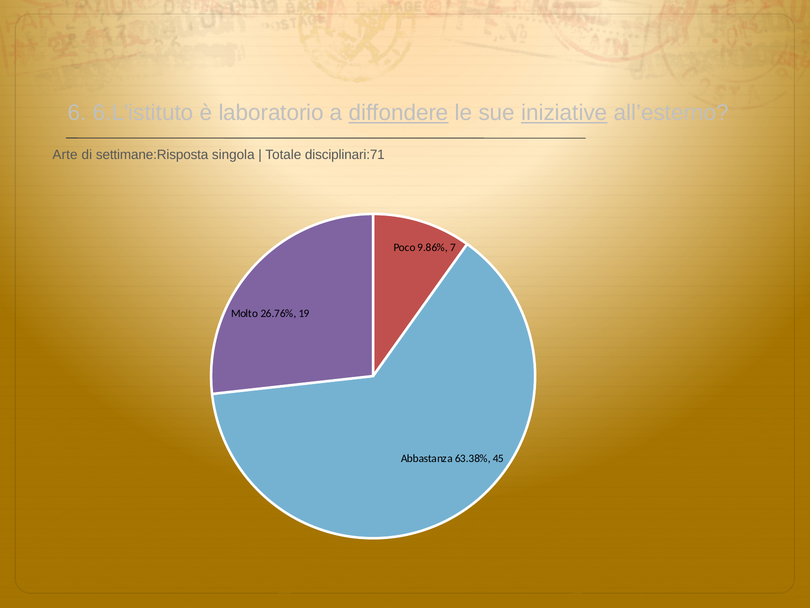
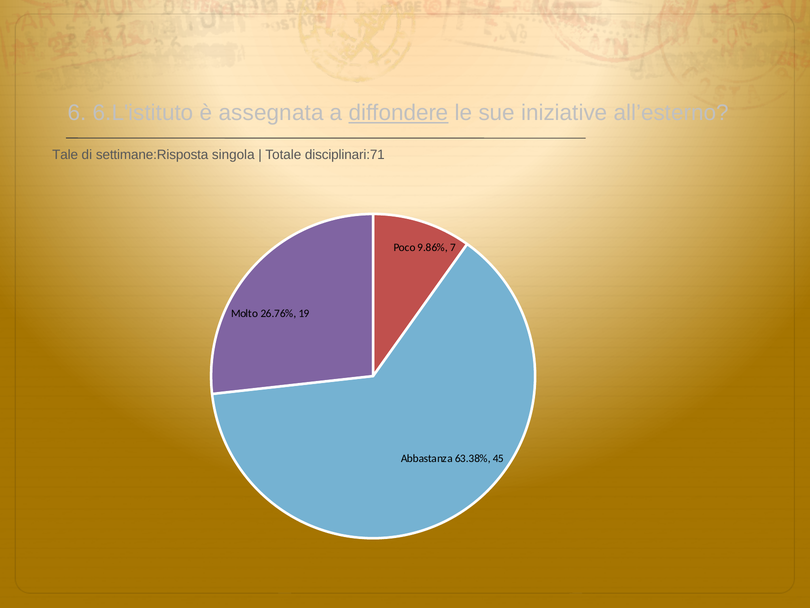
laboratorio: laboratorio -> assegnata (271, 113)
iniziative underline: present -> none (564, 113)
Arte: Arte -> Tale (65, 155)
